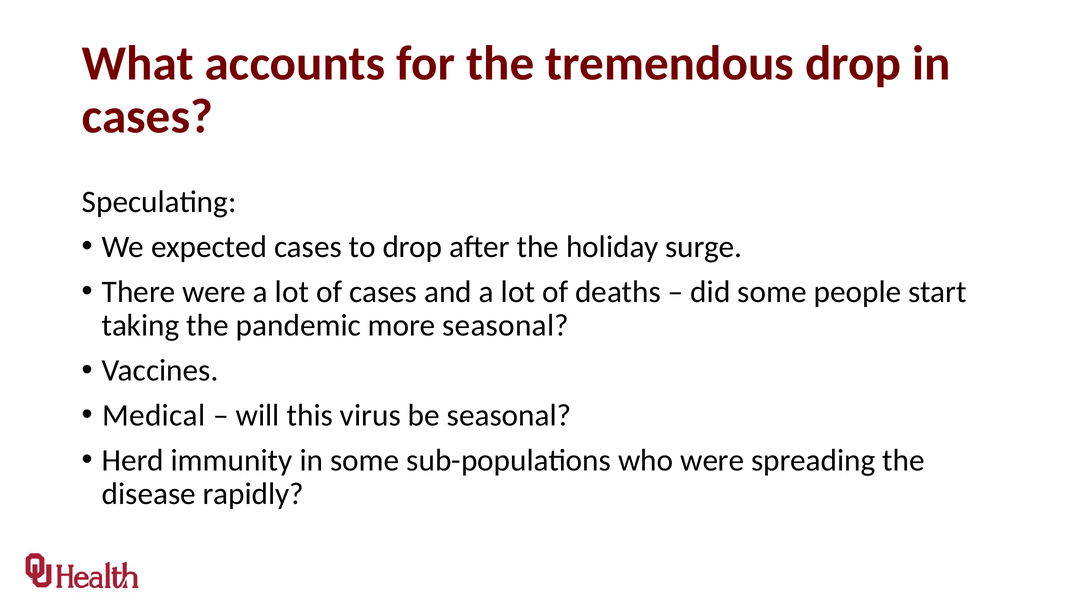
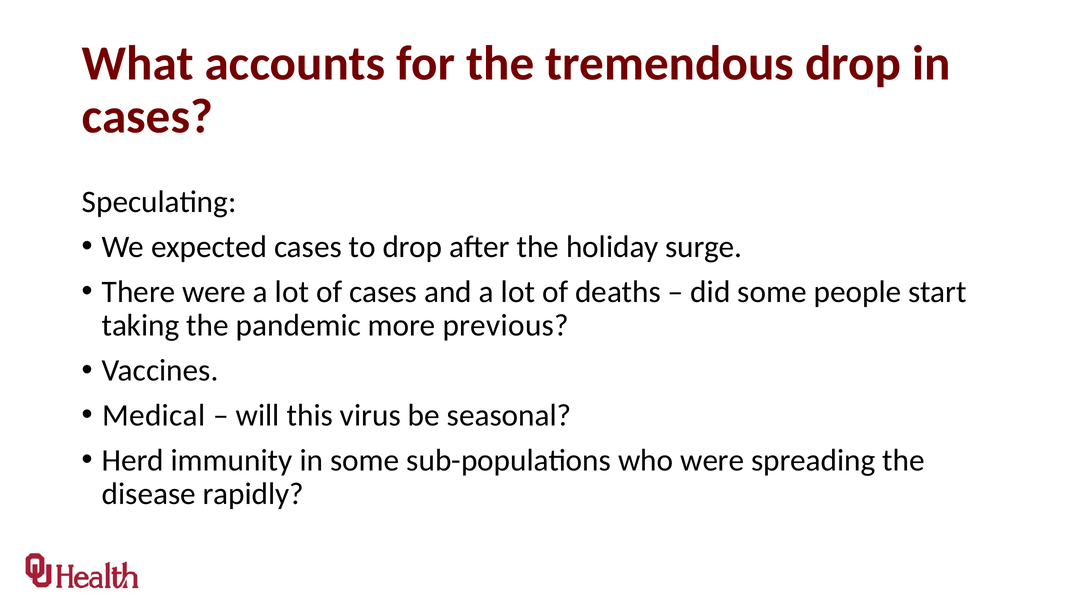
more seasonal: seasonal -> previous (506, 326)
